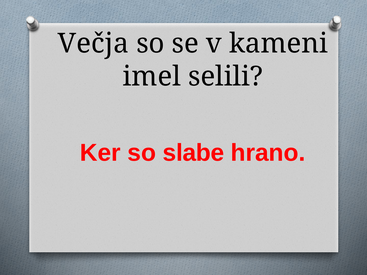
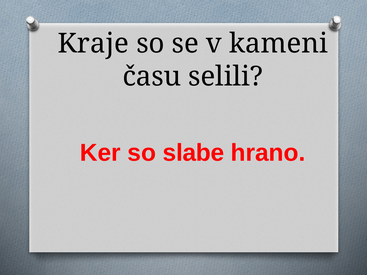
Večja: Večja -> Kraje (93, 44)
imel: imel -> času (152, 77)
